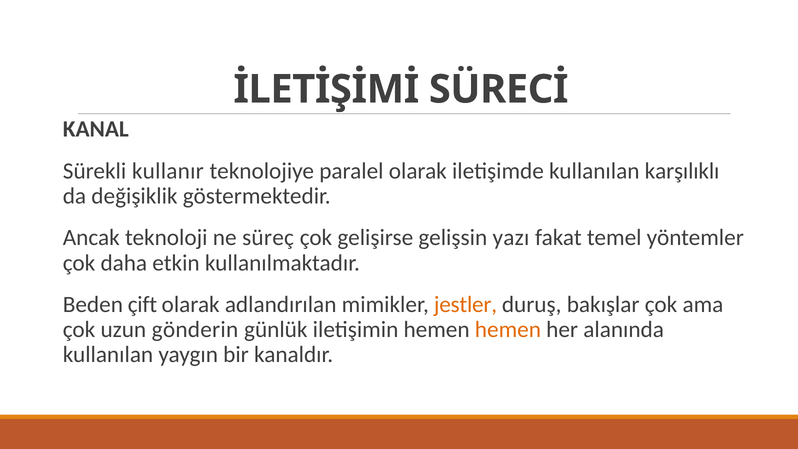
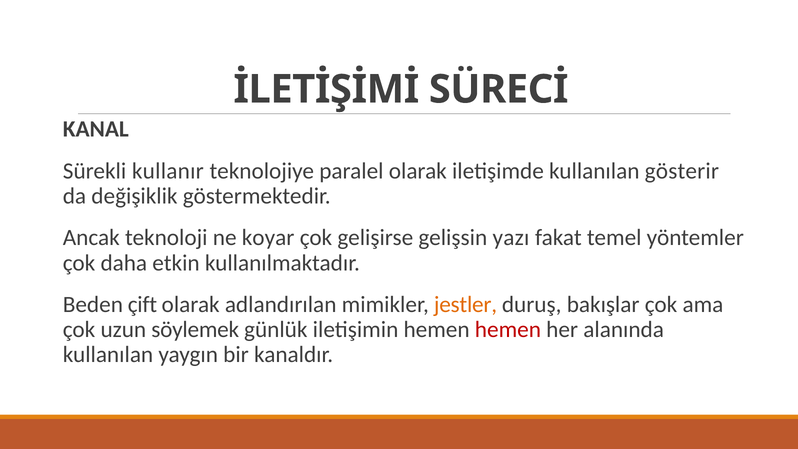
karşılıklı: karşılıklı -> gösterir (682, 171)
süreç: süreç -> koyar (268, 238)
gönderin: gönderin -> söylemek (195, 330)
hemen colour: orange -> red (508, 330)
